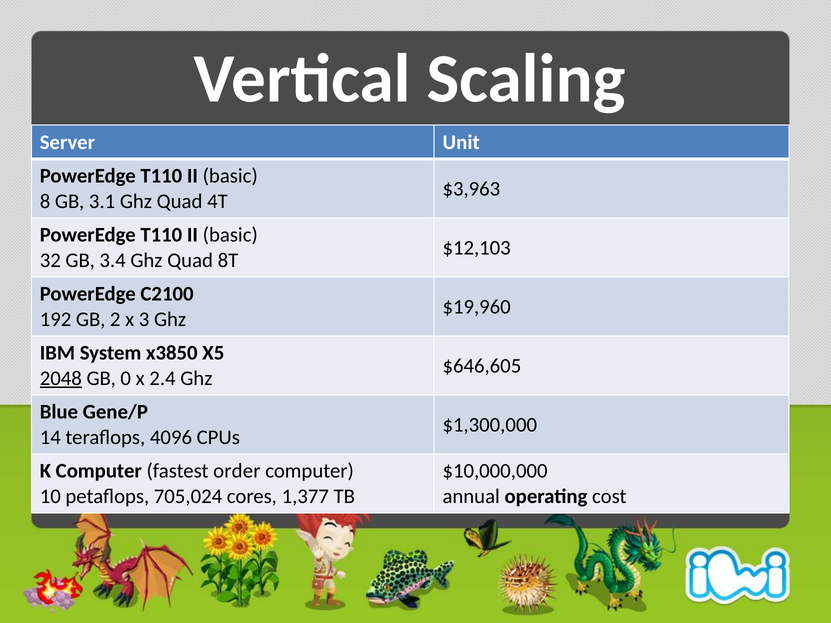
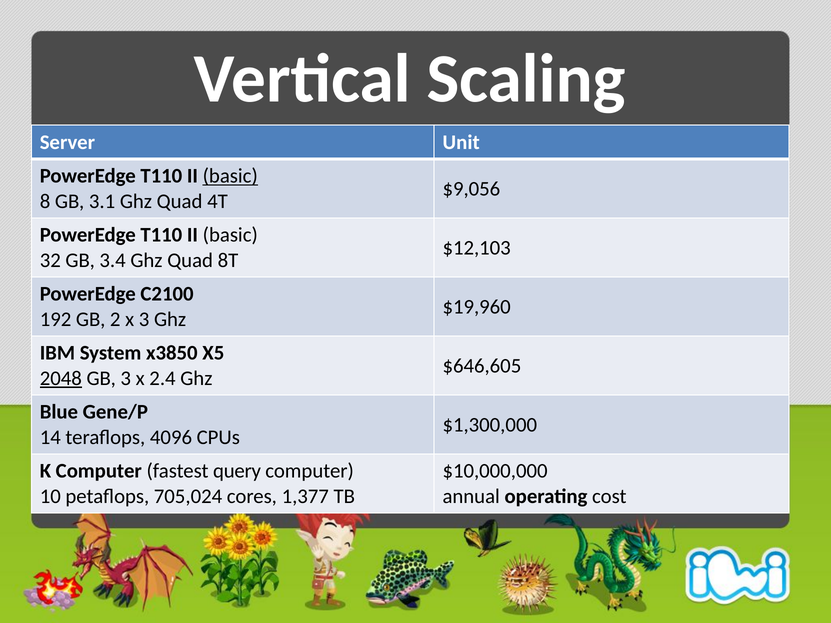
basic underline: none -> present (230, 176)
$3,963: $3,963 -> $9,056 (471, 189)
GB 0: 0 -> 3 (126, 379)
order: order -> query (237, 471)
